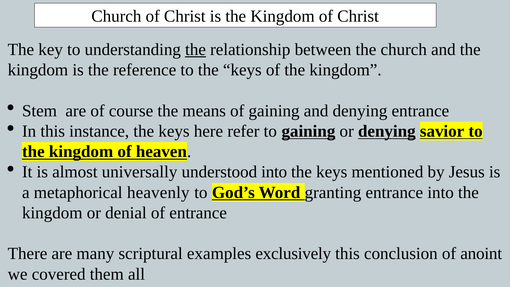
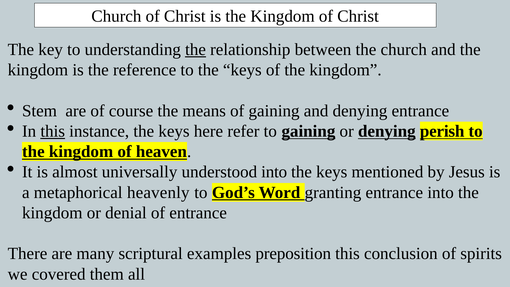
this underline: none -> present (53, 131)
savior: savior -> perish (442, 131)
exclusively: exclusively -> preposition (293, 254)
anoint: anoint -> spirits (481, 254)
